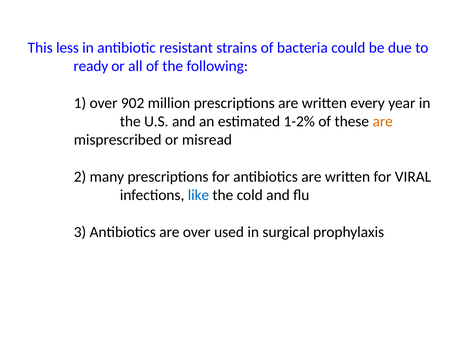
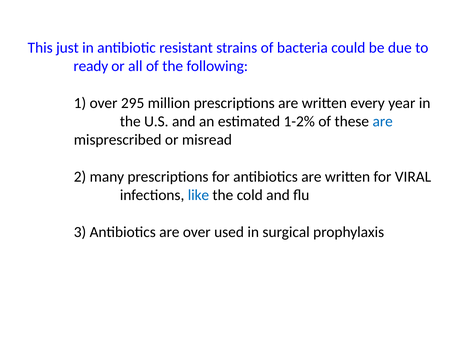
less: less -> just (67, 48)
902: 902 -> 295 (133, 103)
are colour: orange -> blue (383, 121)
